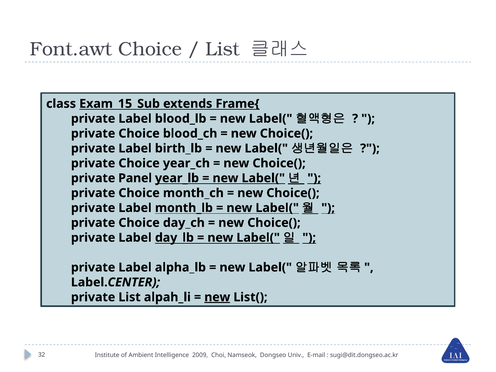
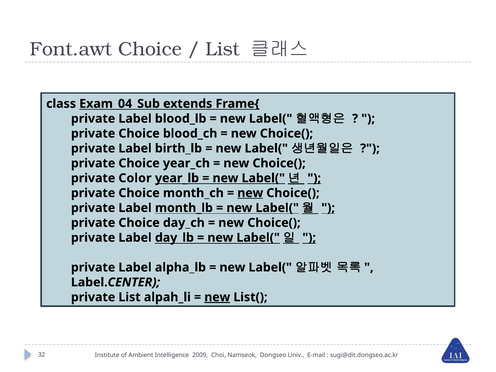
Exam_15_Sub: Exam_15_Sub -> Exam_04_Sub (120, 104)
Panel: Panel -> Color (135, 178)
new underline: none -> present (250, 193)
